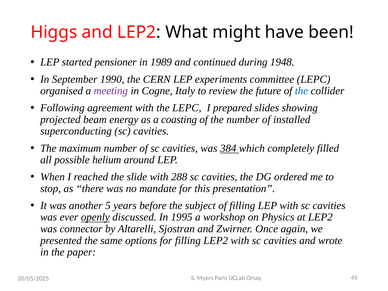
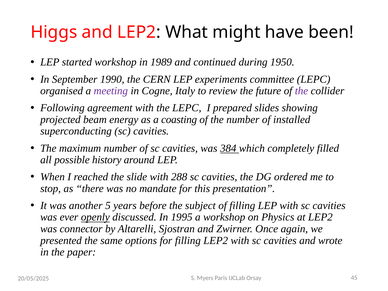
started pensioner: pensioner -> workshop (116, 62)
1948: 1948 -> 1950 (282, 62)
the colour: blue -> purple (302, 91)
helium: helium -> history (107, 160)
